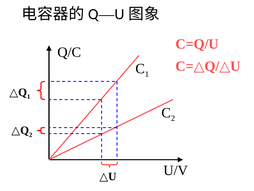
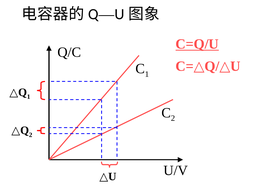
C=Q/U underline: none -> present (197, 44)
